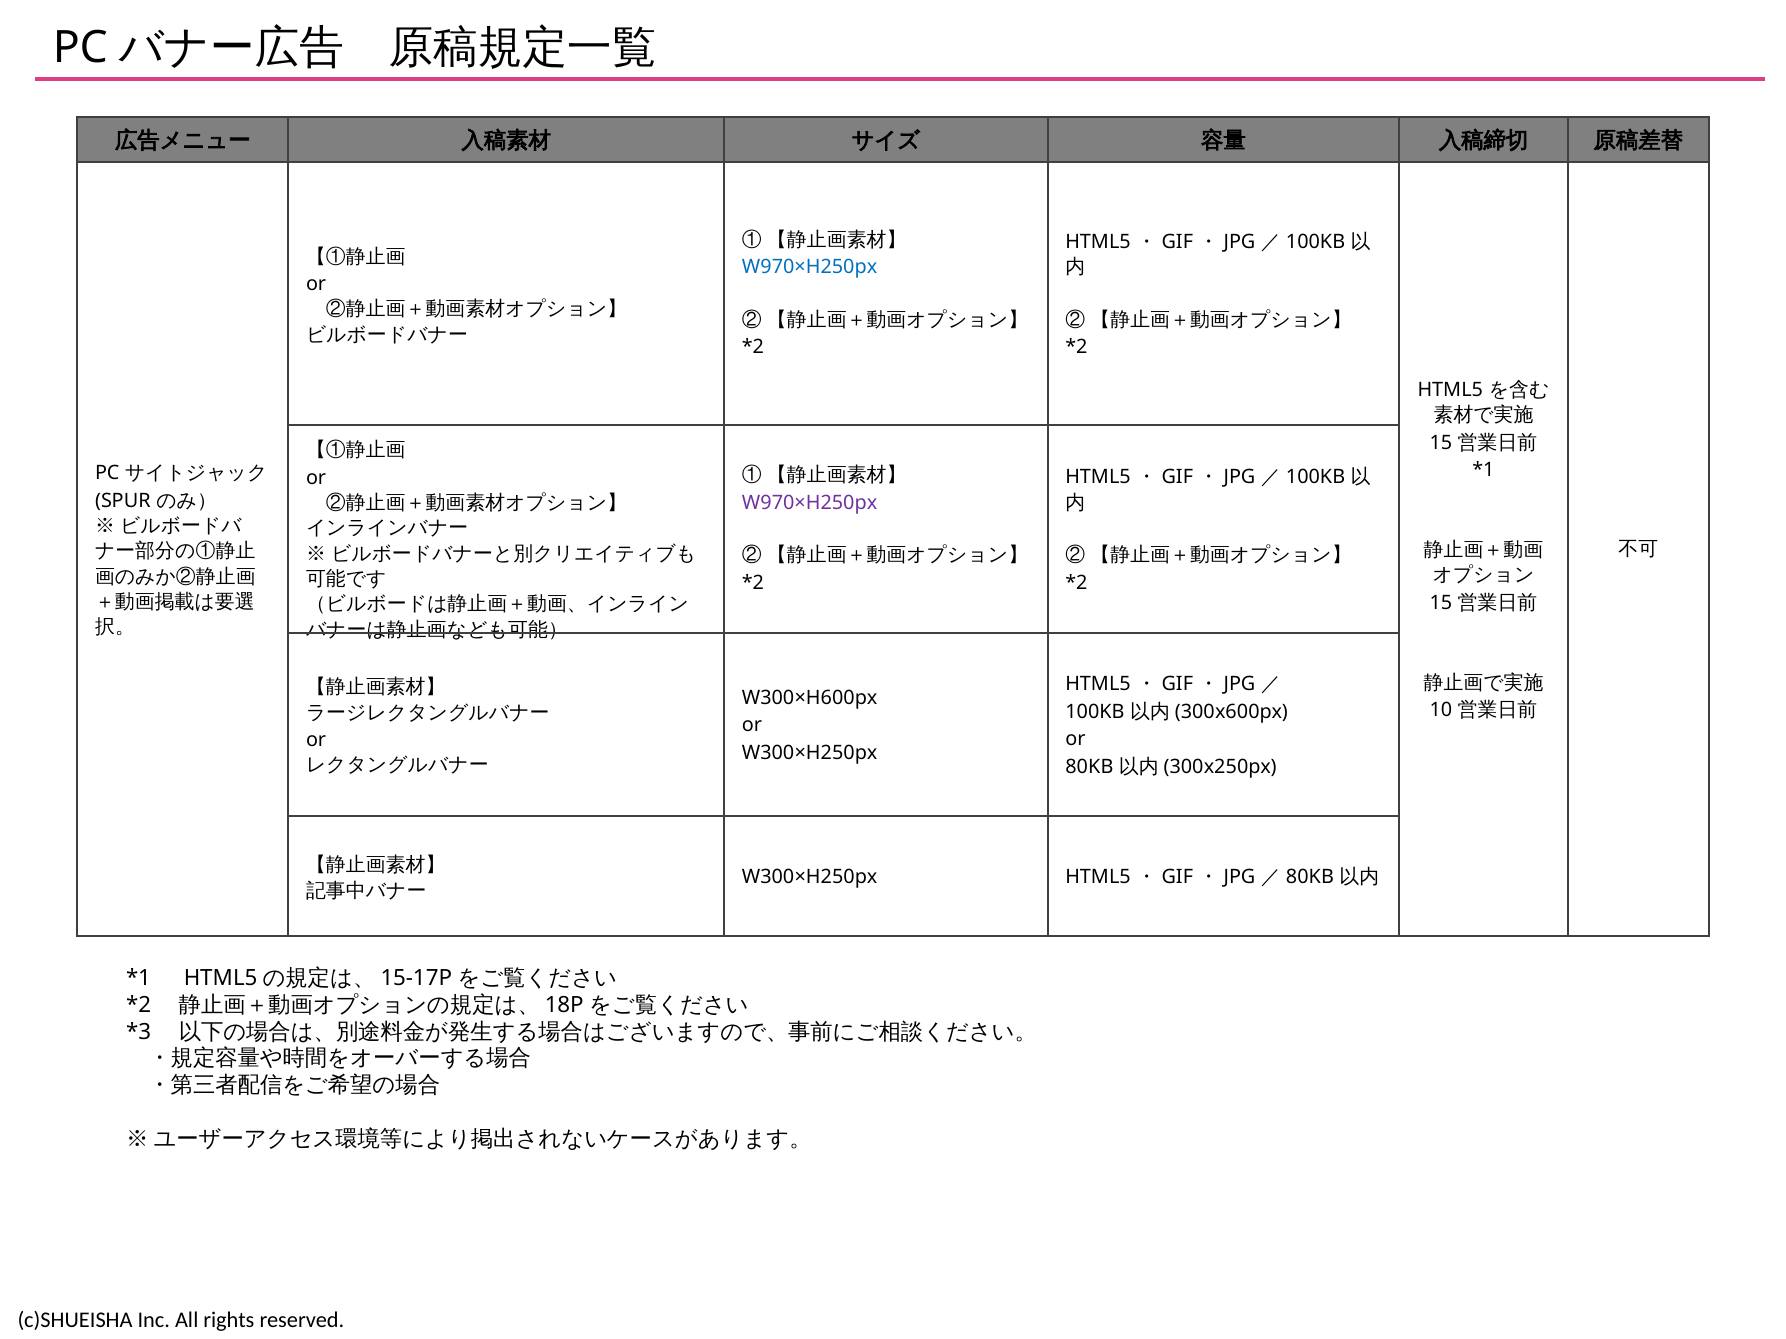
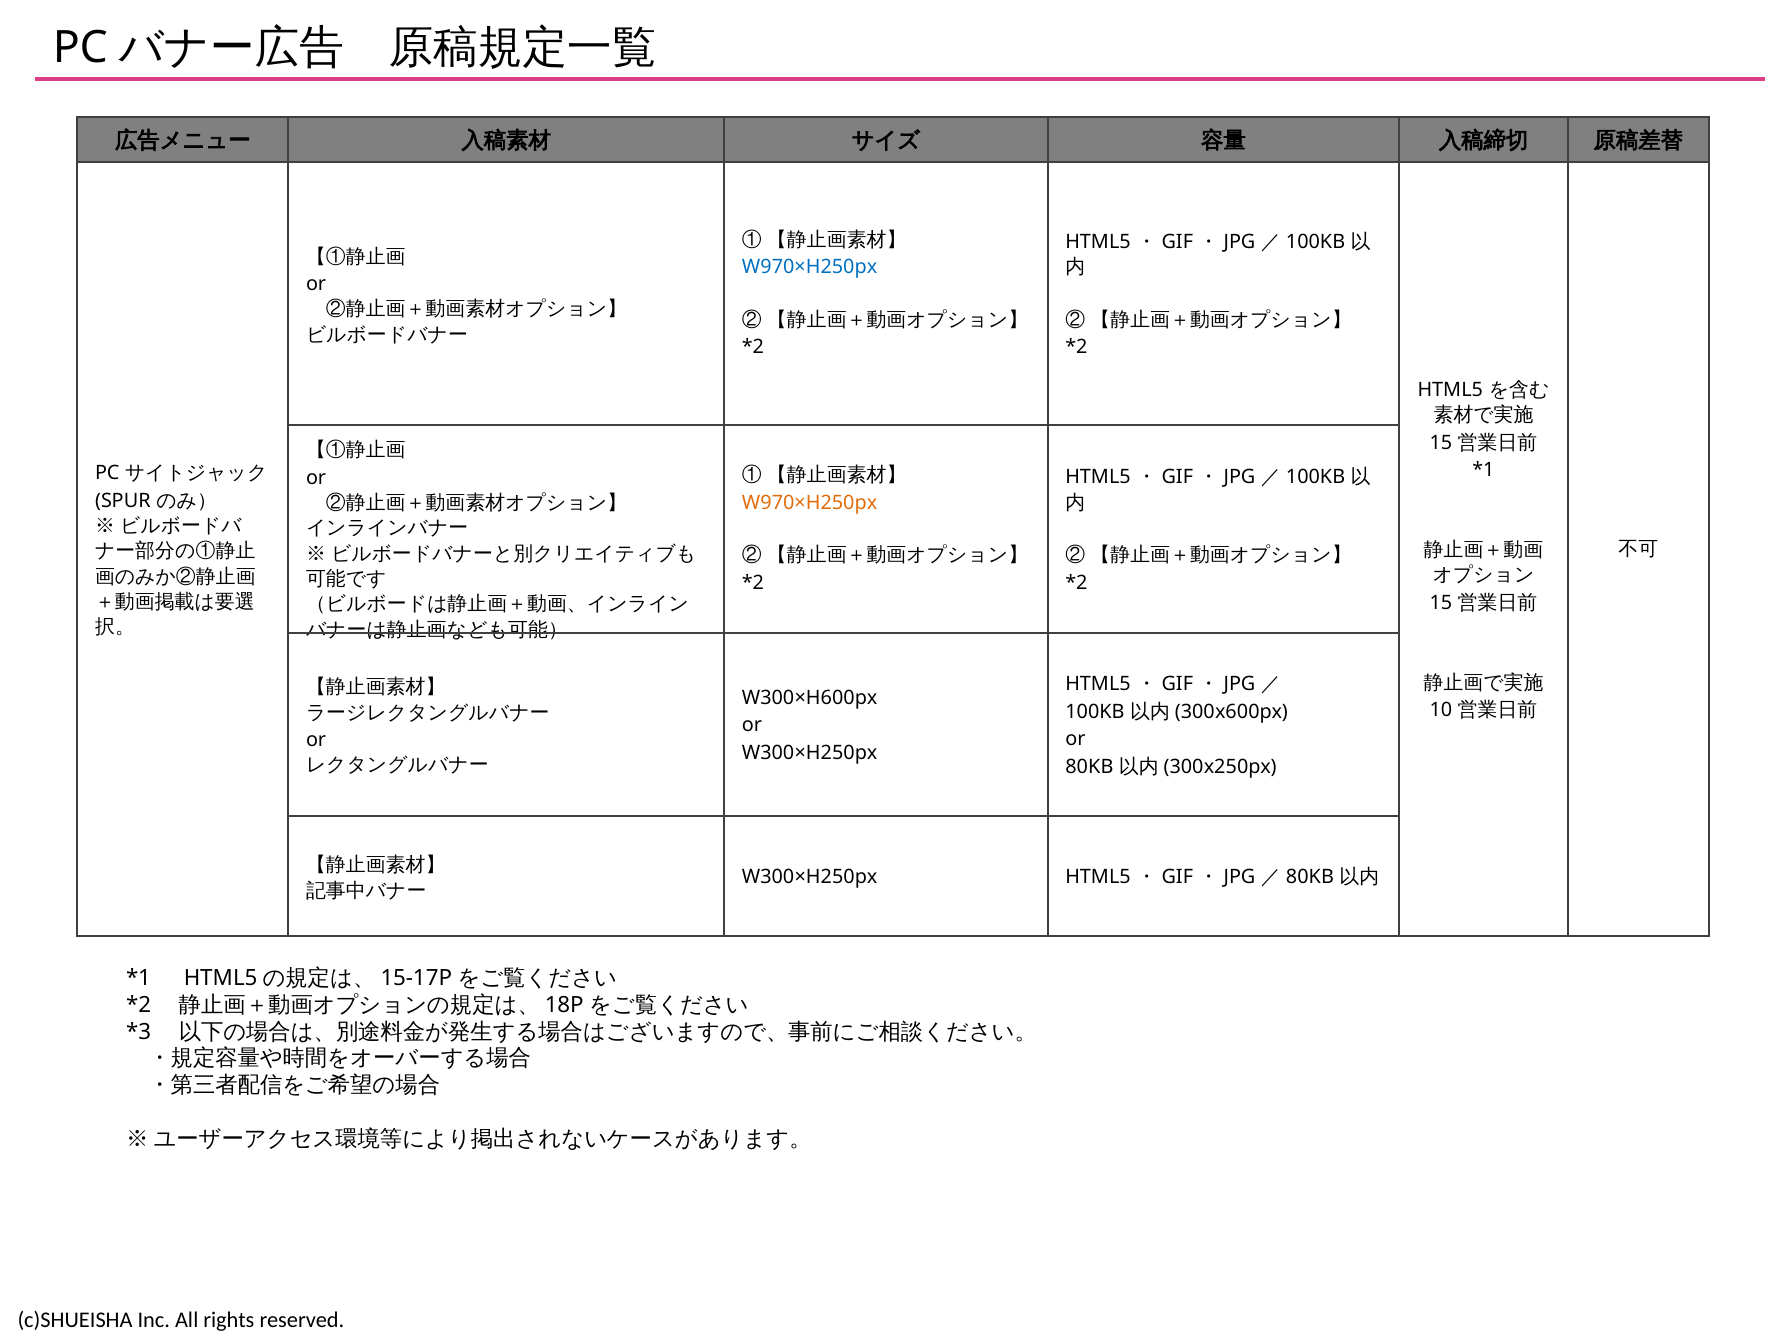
W970×H250px colour: purple -> orange (810, 503)
